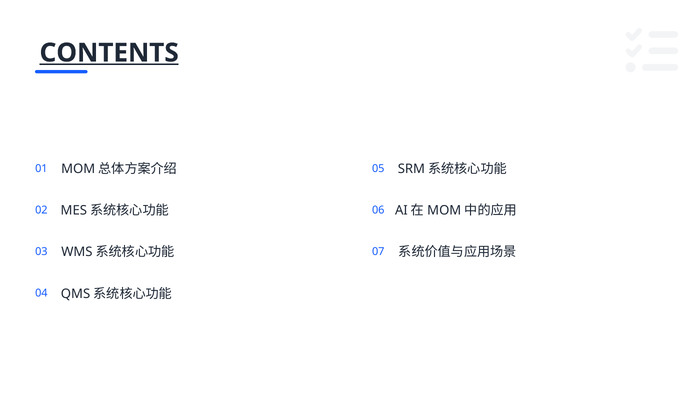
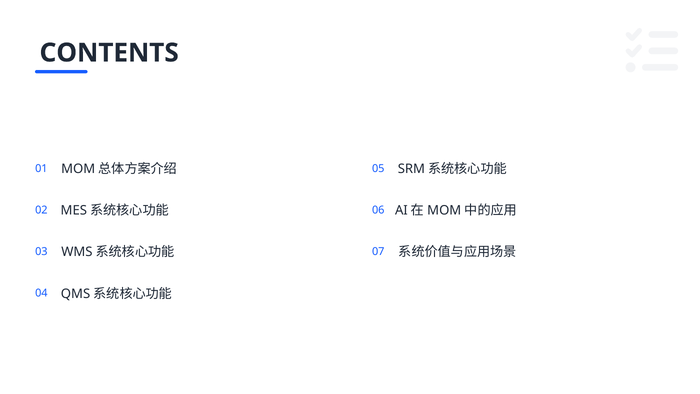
CONTENTS underline: present -> none (109, 53)
